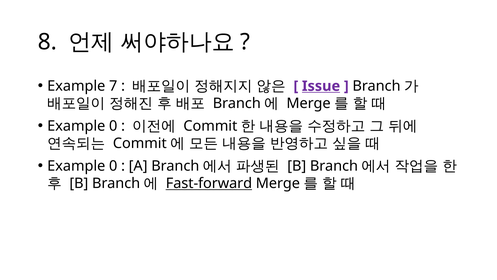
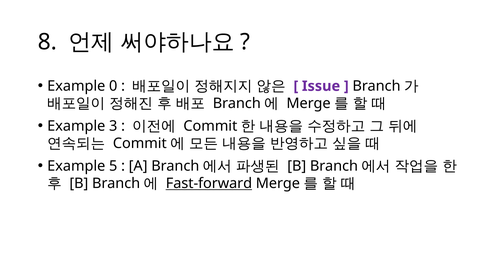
7: 7 -> 0 (113, 86)
Issue underline: present -> none (321, 86)
0: 0 -> 3 (113, 126)
0: 0 -> 5 (113, 166)
